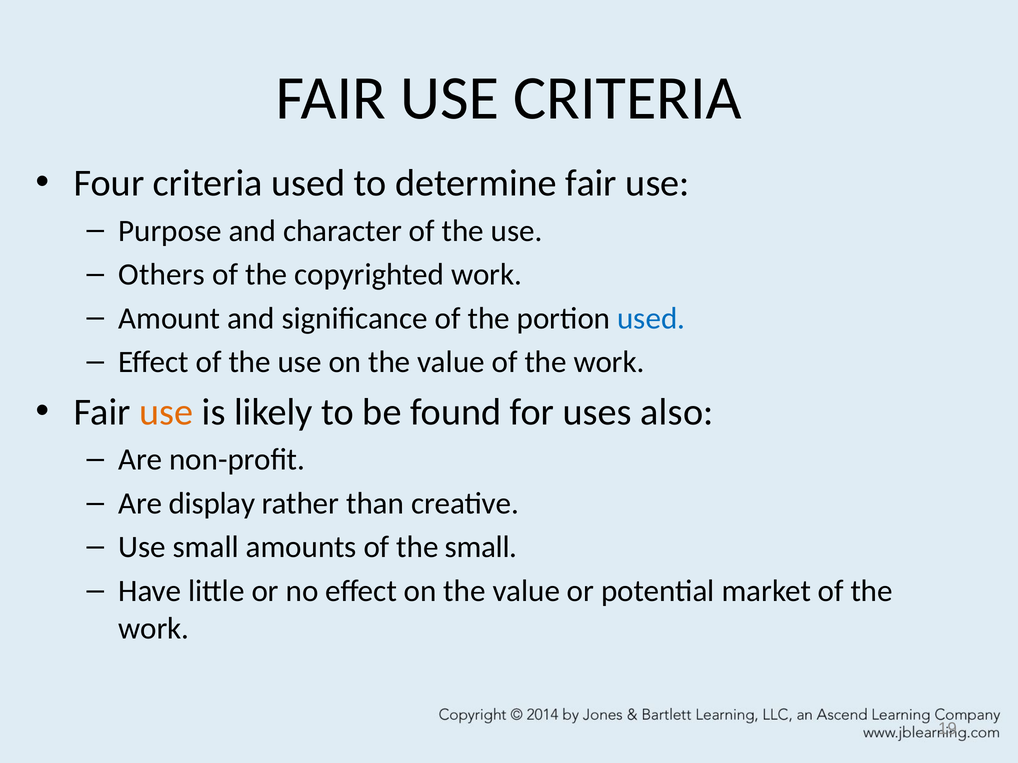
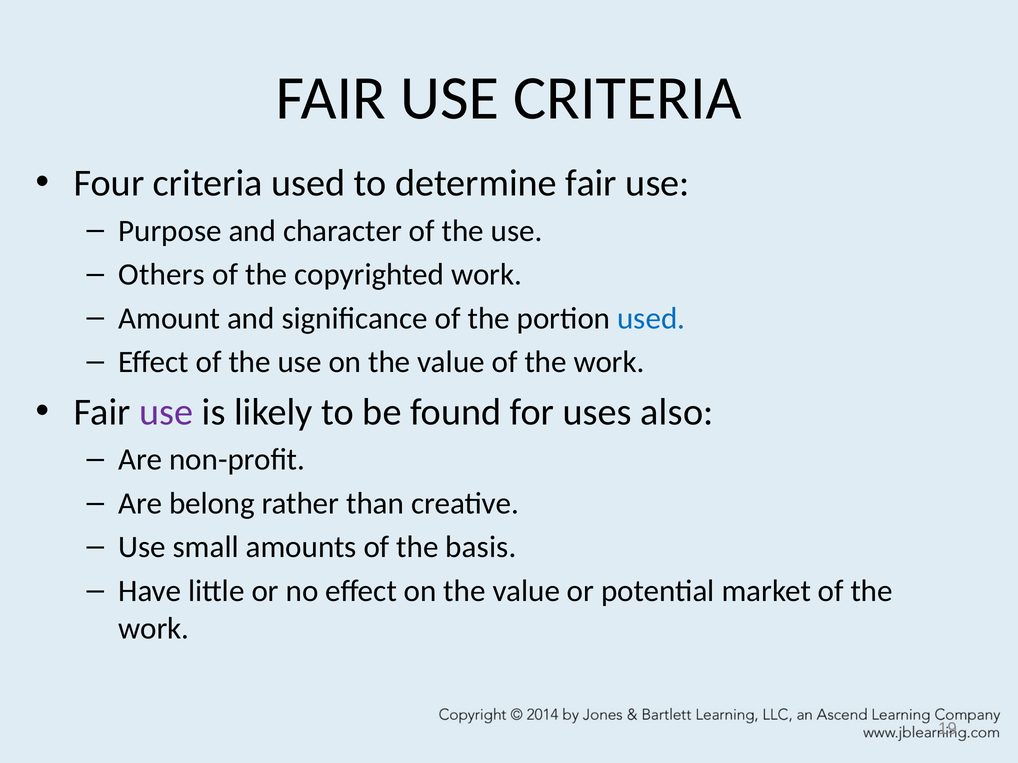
use colour: orange -> purple (166, 412)
display: display -> belong (212, 504)
the small: small -> basis (481, 548)
